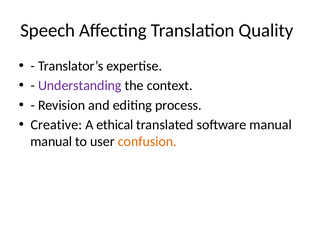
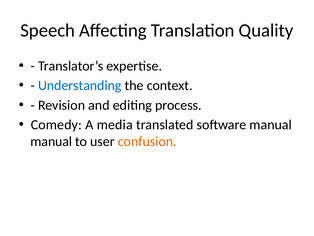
Understanding colour: purple -> blue (80, 85)
Creative: Creative -> Comedy (56, 125)
ethical: ethical -> media (115, 125)
